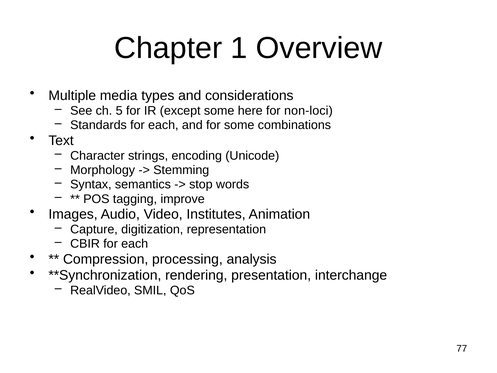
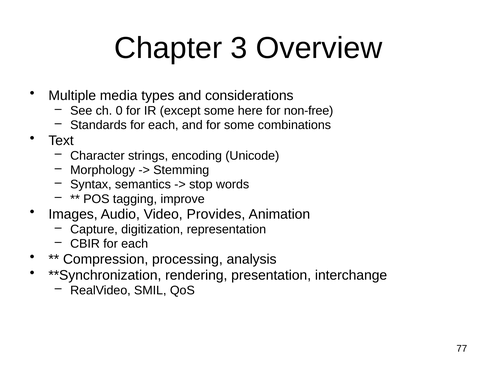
1: 1 -> 3 (239, 48)
5: 5 -> 0 (119, 111)
non-loci: non-loci -> non-free (309, 111)
Institutes: Institutes -> Provides (216, 214)
